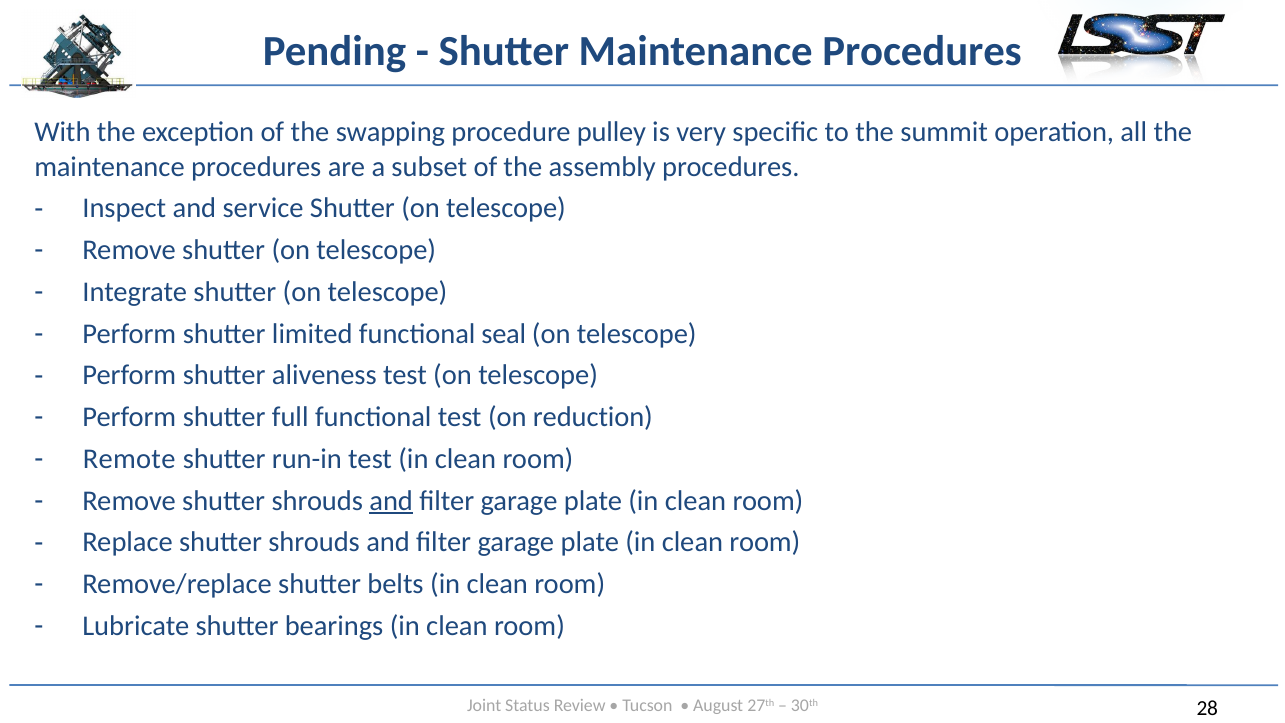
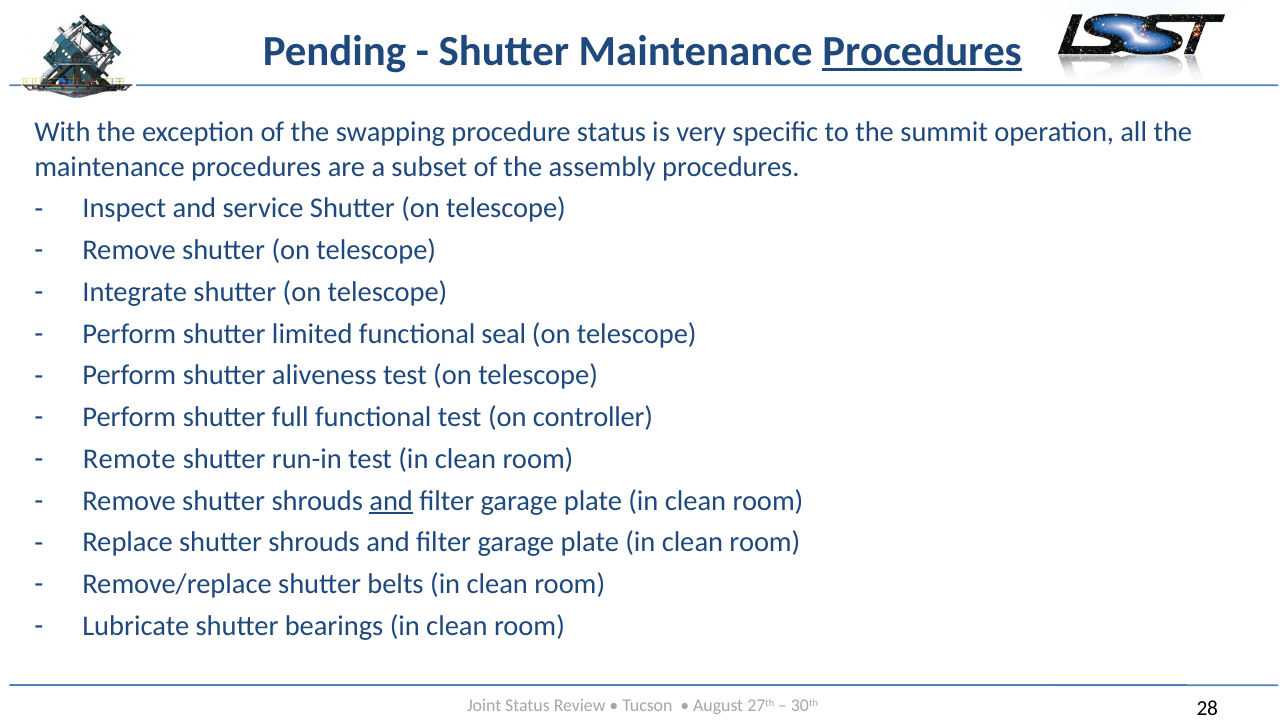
Procedures underline: none -> present (922, 51)
procedure pulley: pulley -> status (611, 132)
reduction: reduction -> controller (593, 417)
